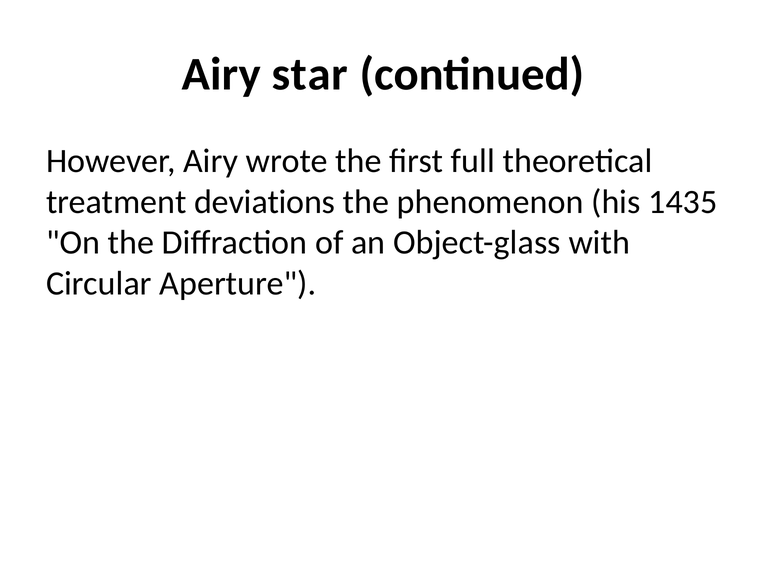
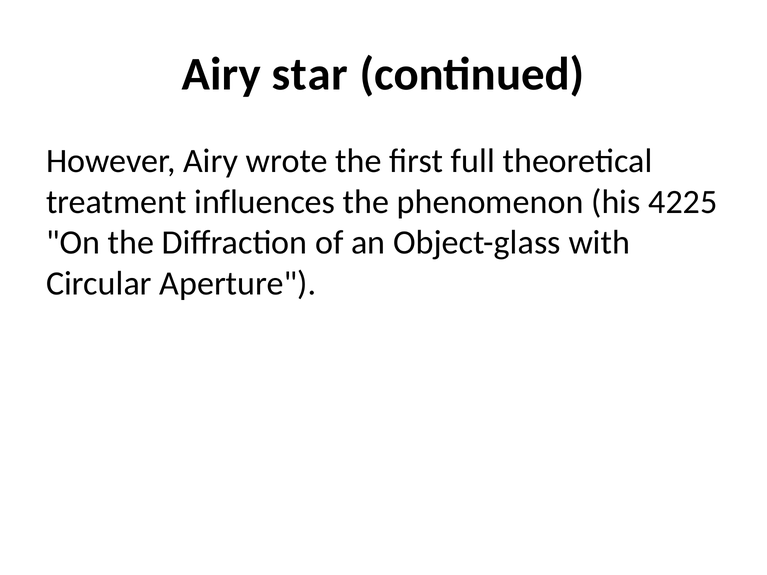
deviations: deviations -> influences (265, 202)
1435: 1435 -> 4225 (683, 202)
